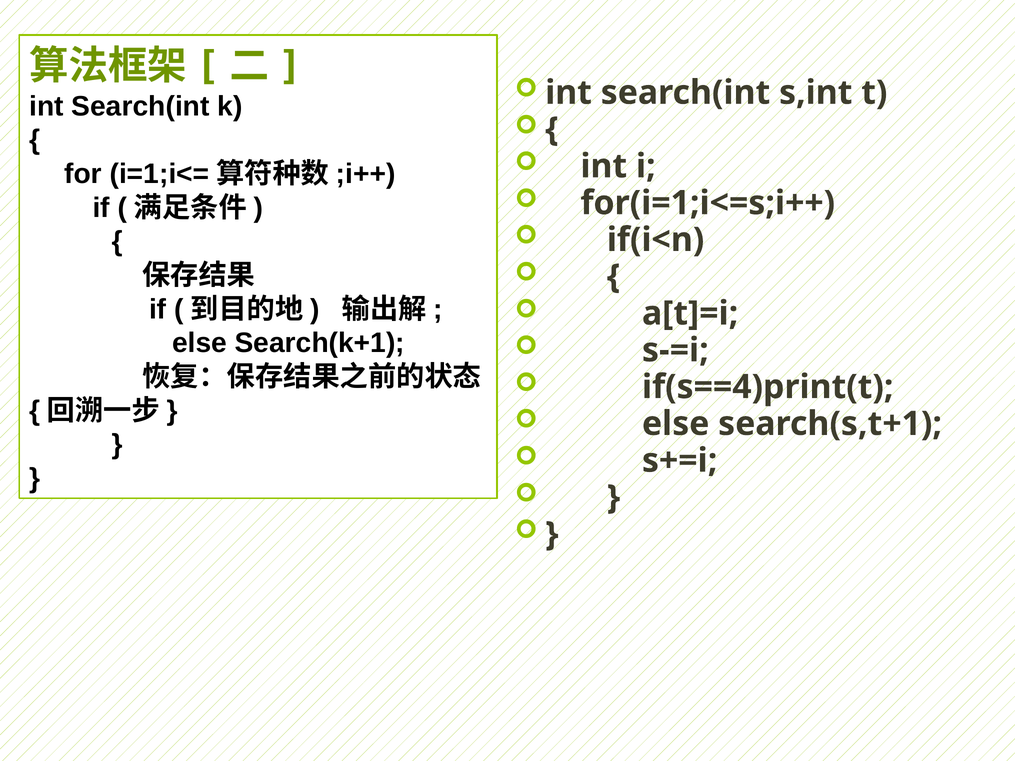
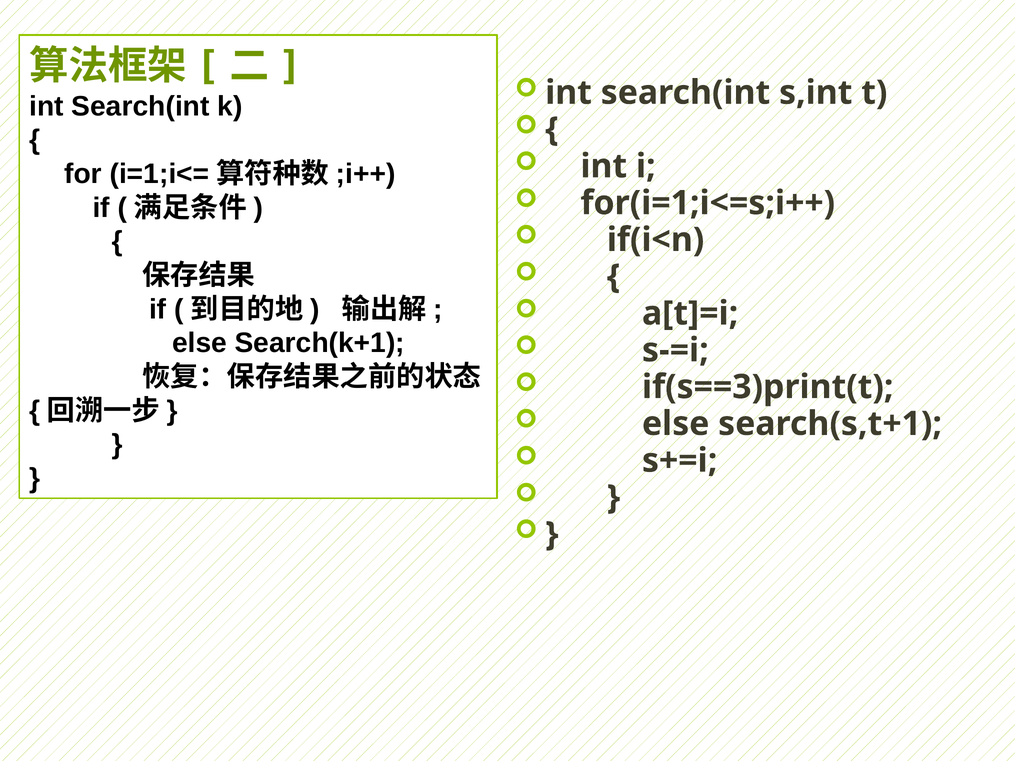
if(s==4)print(t: if(s==4)print(t -> if(s==3)print(t (768, 387)
